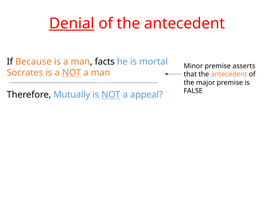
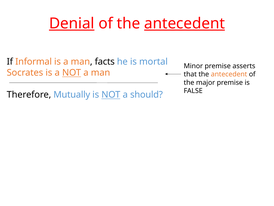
antecedent underline: none -> present (185, 23)
Because: Because -> Informal (34, 62)
appeal: appeal -> should (146, 94)
